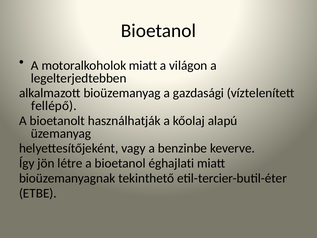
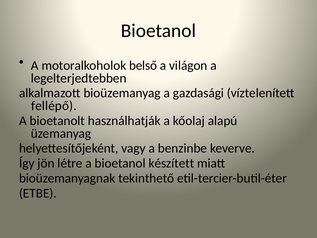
motoralkoholok miatt: miatt -> belső (143, 65)
éghajlati: éghajlati -> készített (171, 163)
